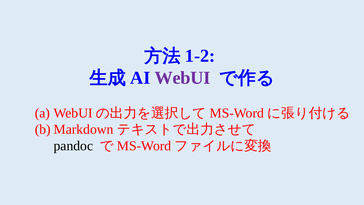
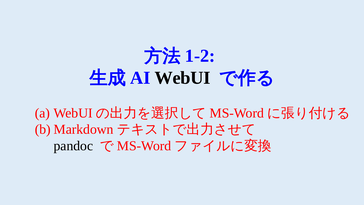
WebUI colour: purple -> black (182, 78)
